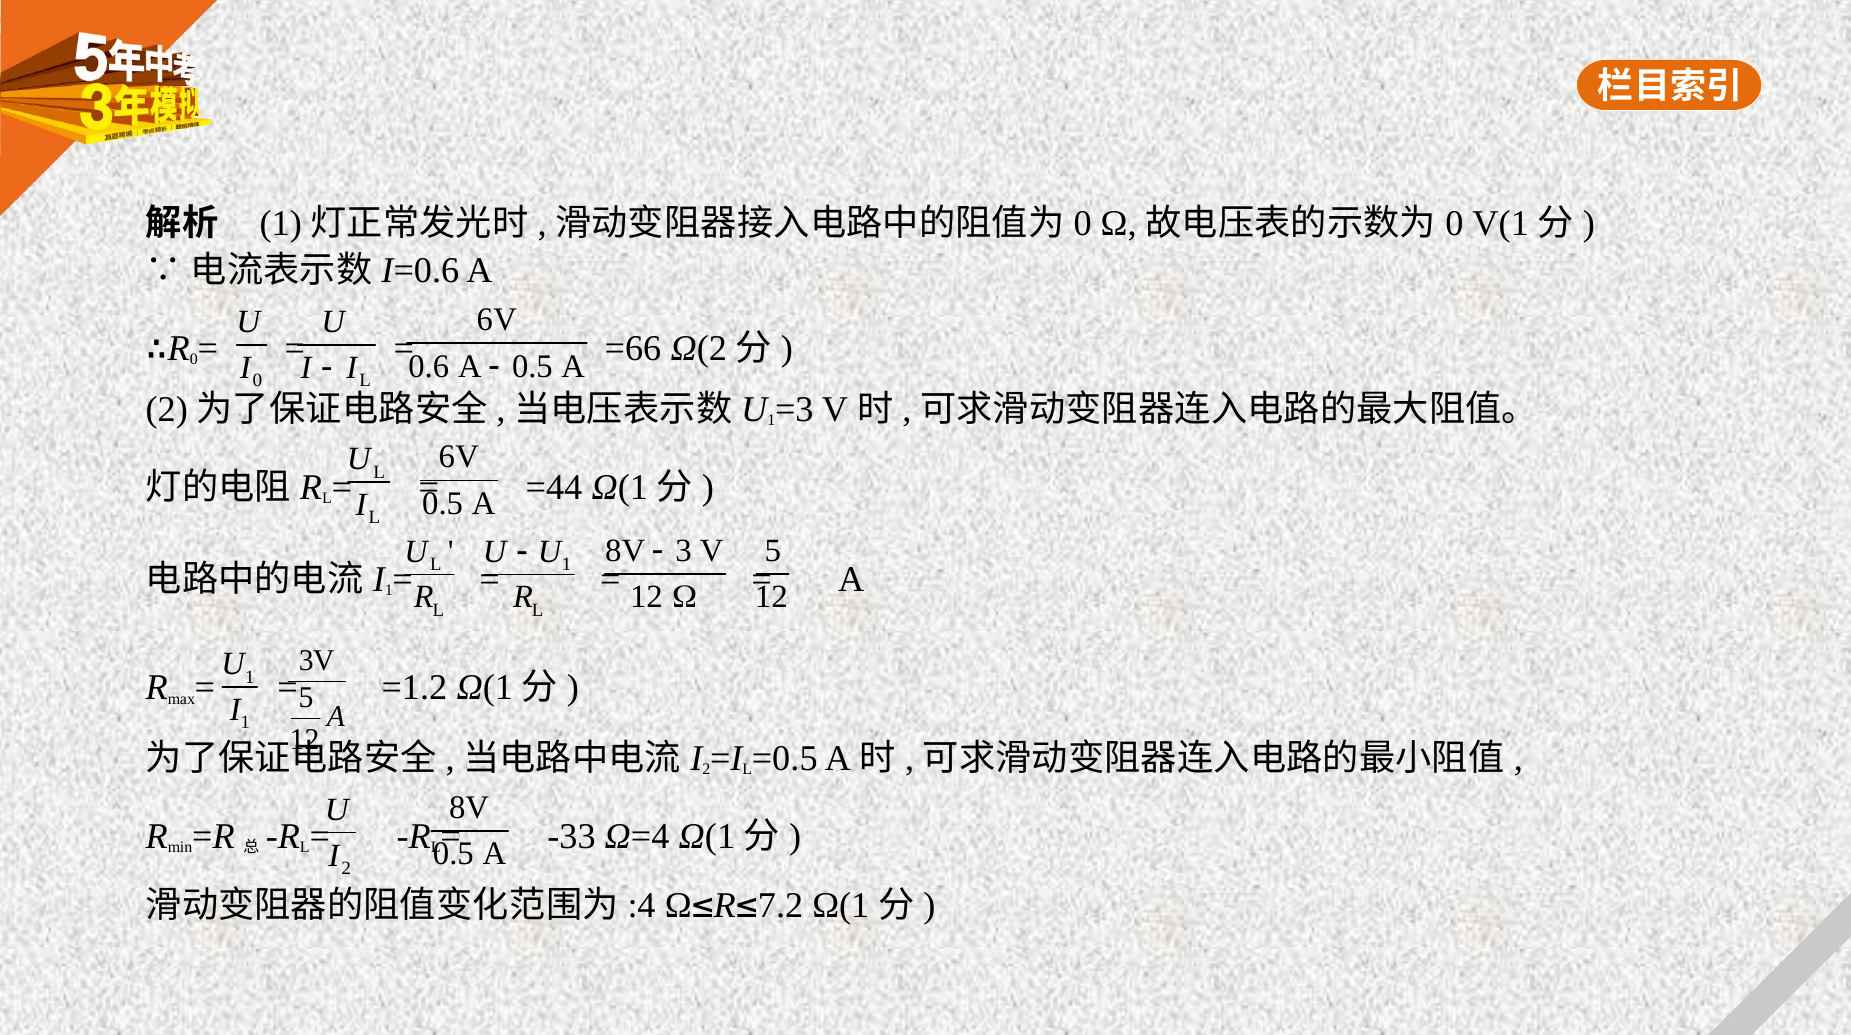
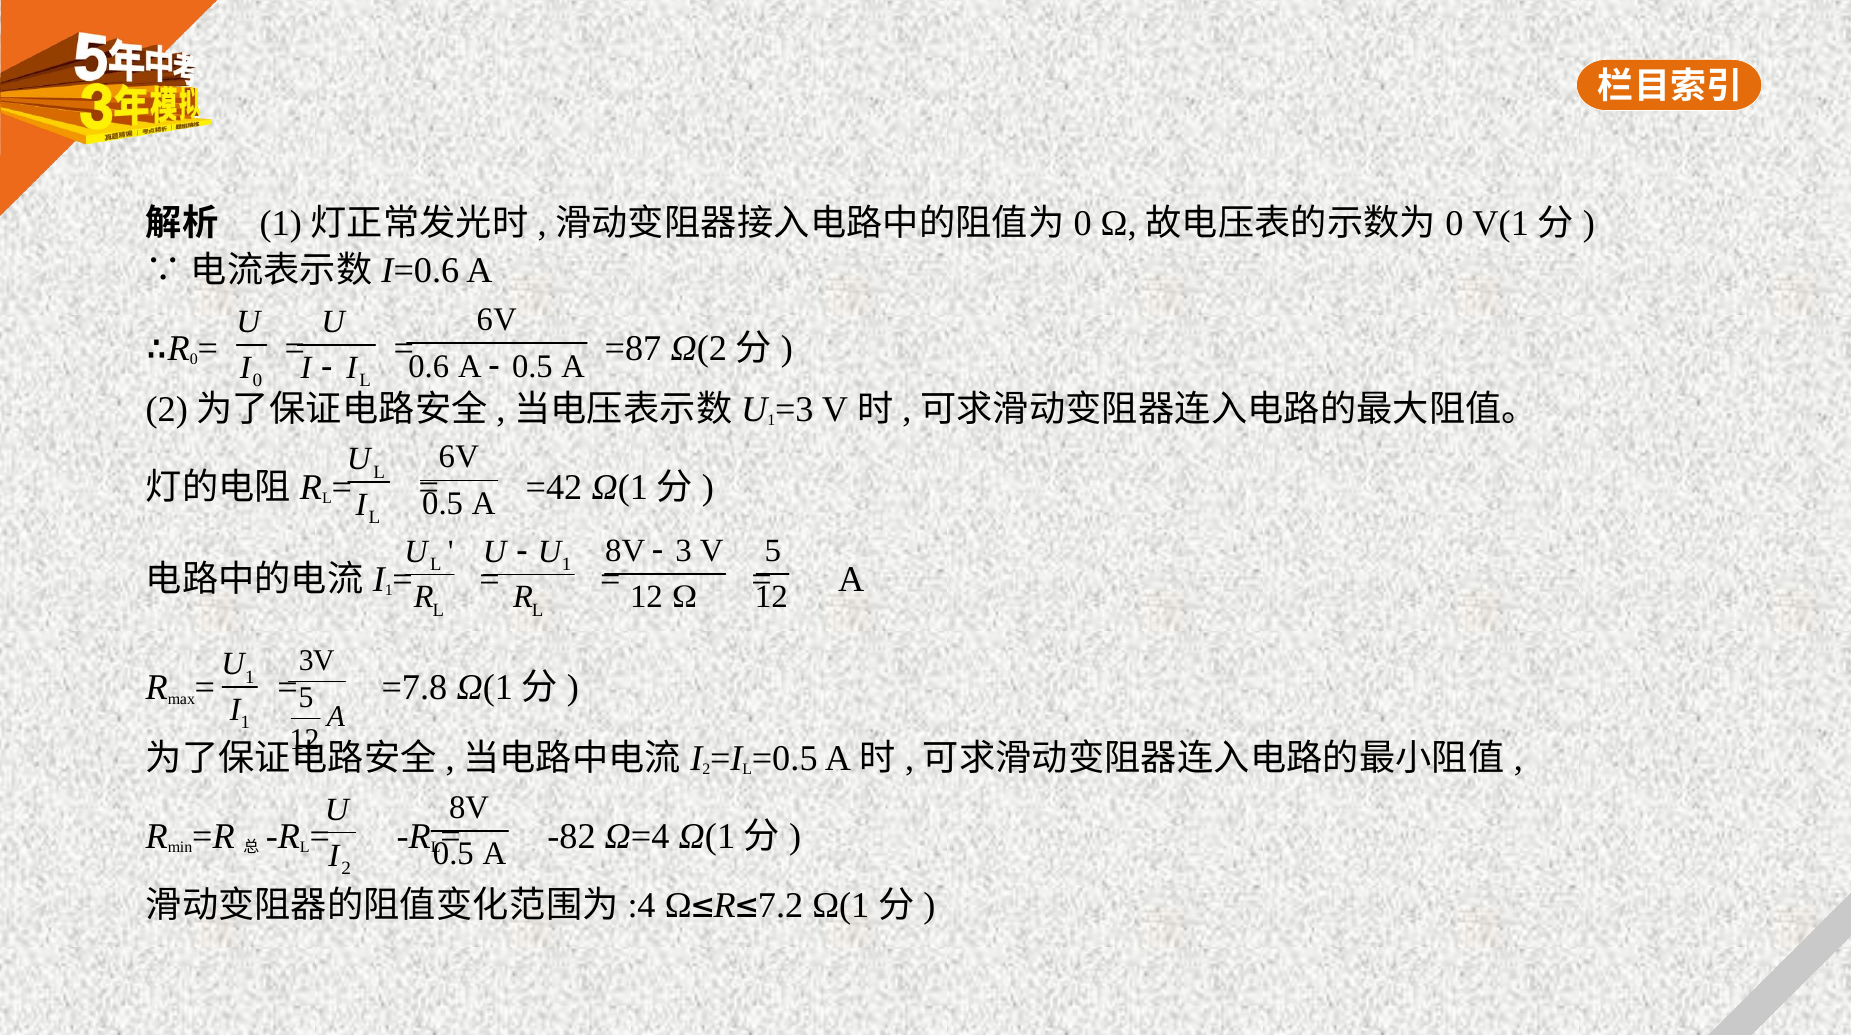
=66: =66 -> =87 (633, 348)
=44: =44 -> =42 (554, 487)
=1.2: =1.2 -> =7.8 (414, 688)
-33: -33 -> -82 (572, 836)
